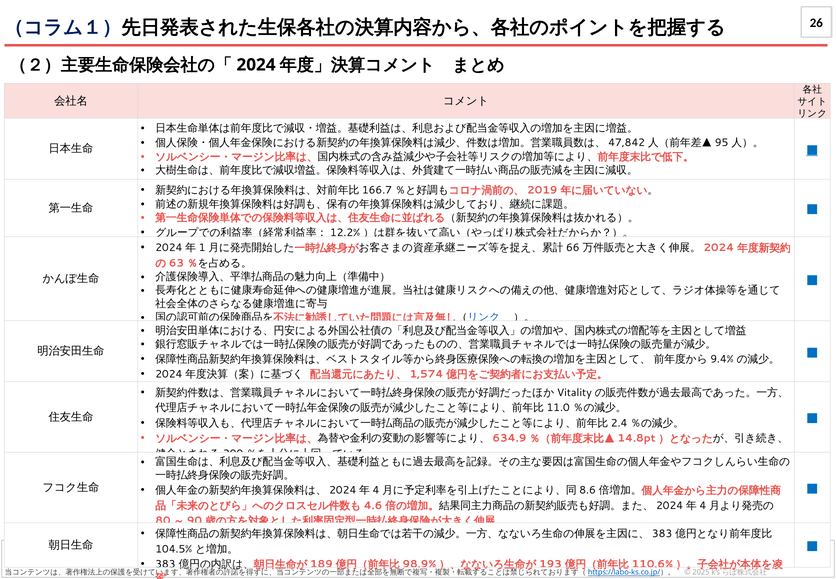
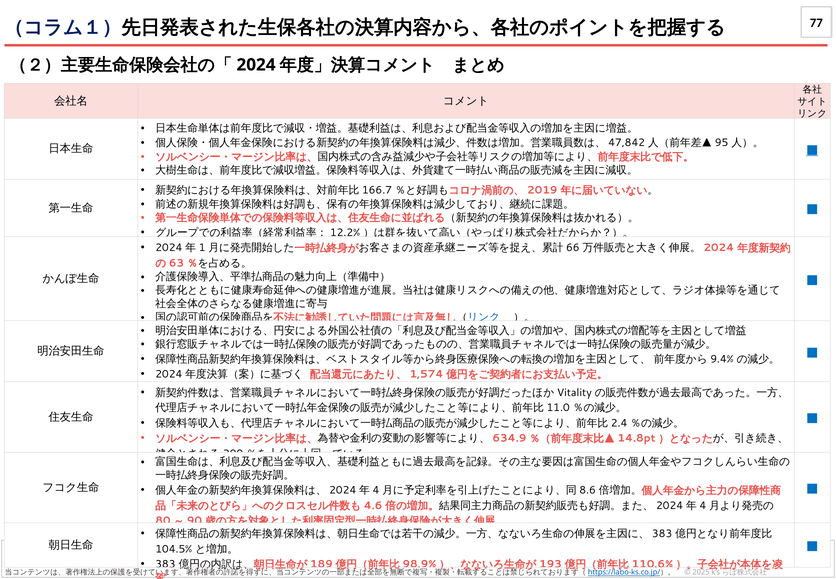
26: 26 -> 77 (816, 23)
